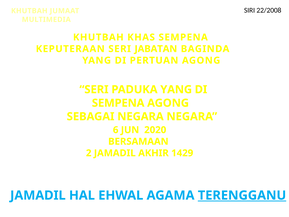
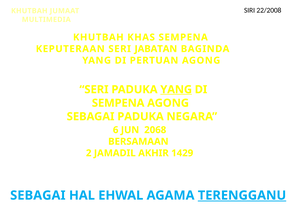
YANG underline: none -> present (176, 89)
SEBAGAI NEGARA: NEGARA -> PADUKA (140, 116)
2020: 2020 -> 2068 (155, 130)
JAMADIL: JAMADIL -> SEBAGAI (38, 195)
